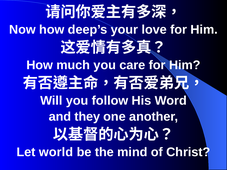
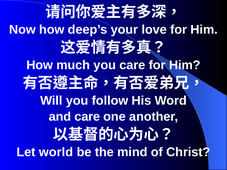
and they: they -> care (87, 117)
